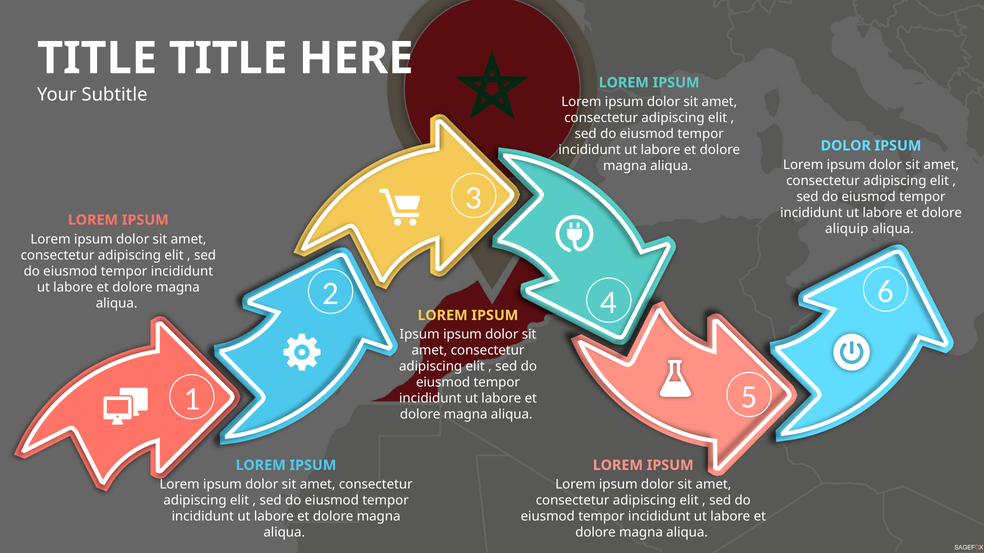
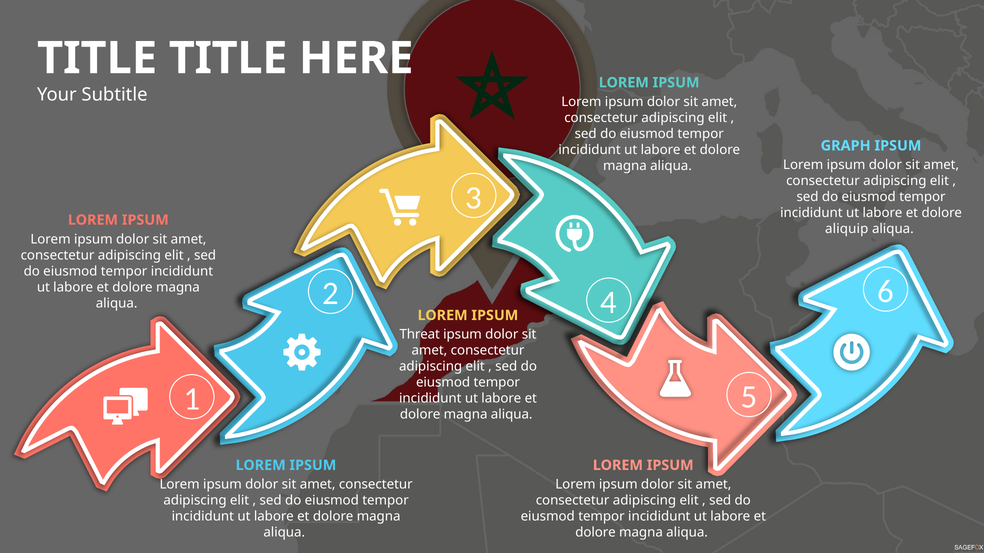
DOLOR: DOLOR -> GRAPH (846, 146)
Ipsum: Ipsum -> Threat (420, 335)
